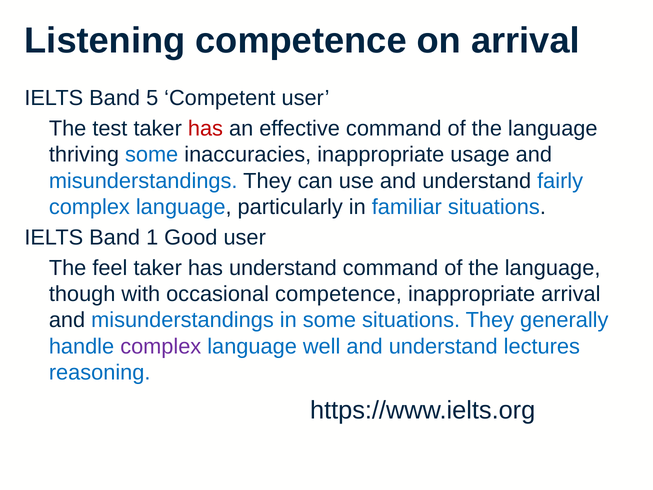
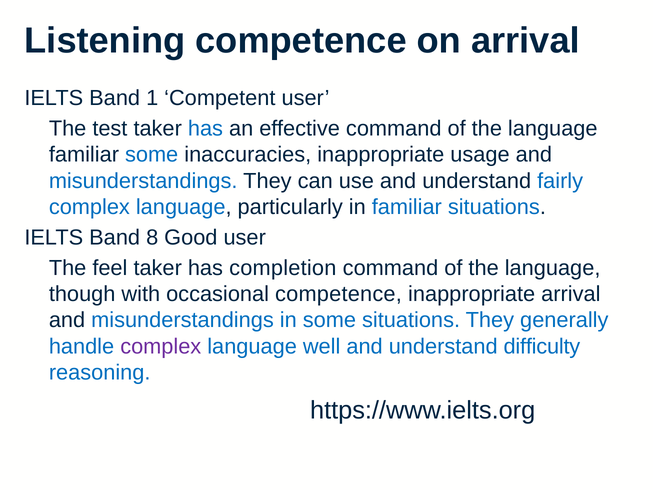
5: 5 -> 1 (152, 98)
has colour: red -> blue (205, 129)
thriving: thriving -> familiar (84, 155)
1: 1 -> 8 (152, 237)
has understand: understand -> completion (283, 268)
lectures: lectures -> difficulty (542, 346)
